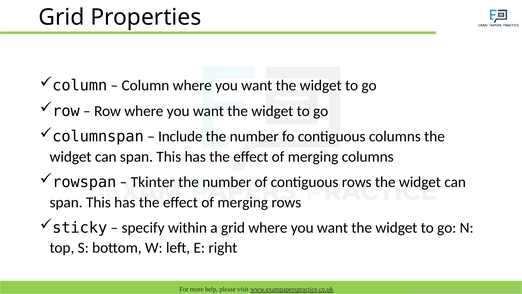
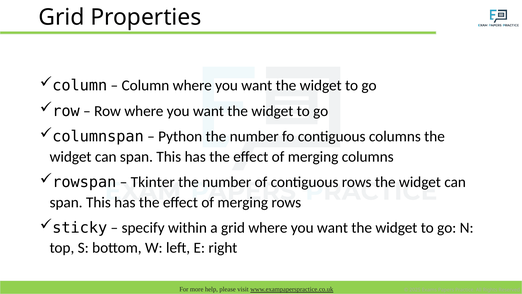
Include: Include -> Python (180, 136)
